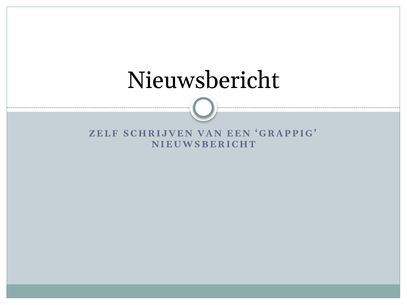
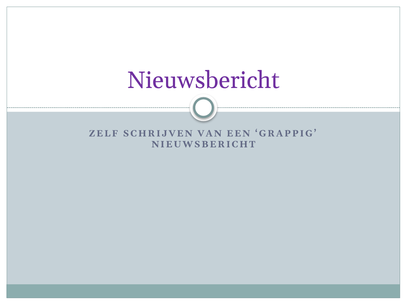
Nieuwsbericht colour: black -> purple (203, 80)
